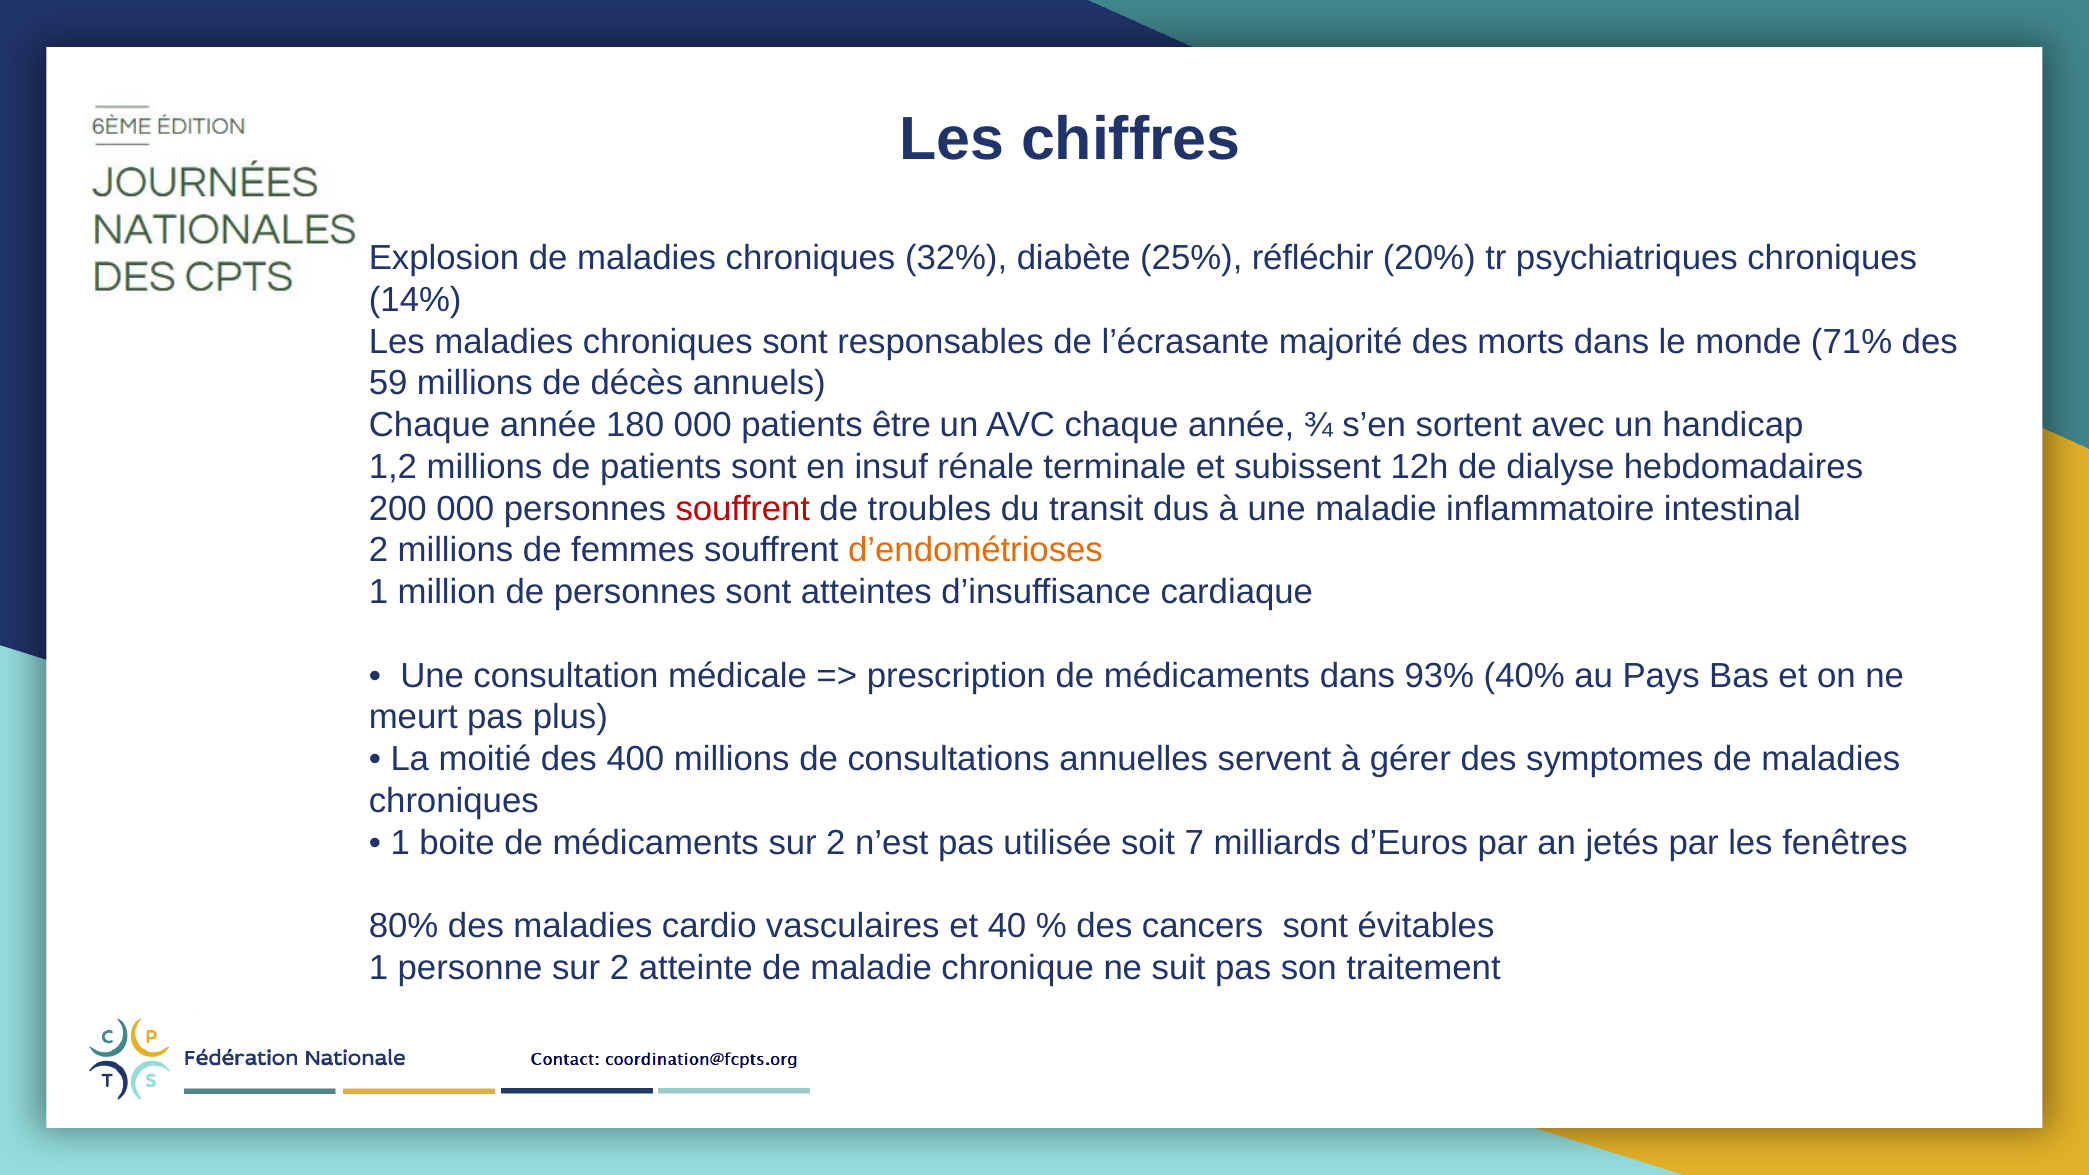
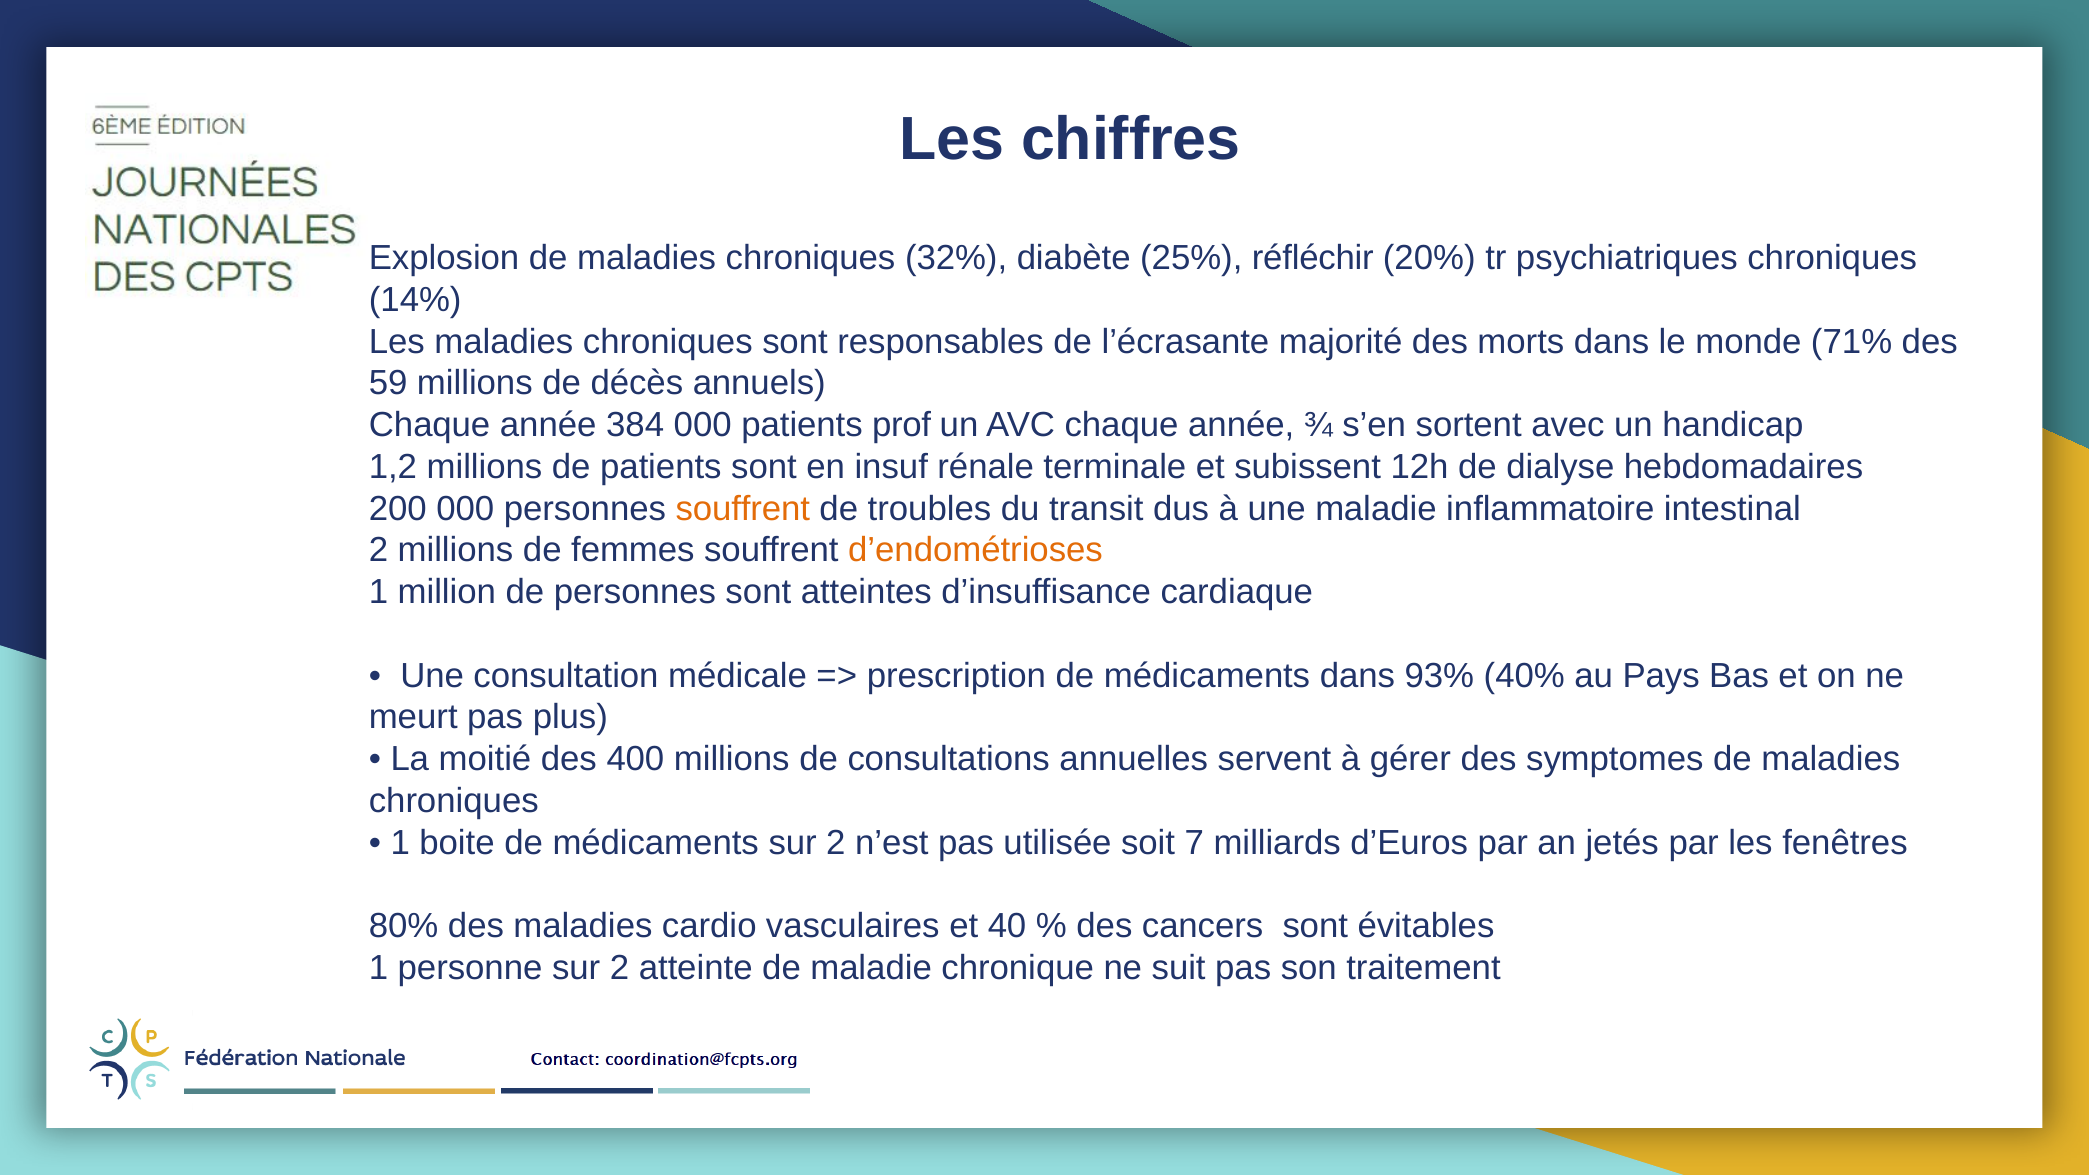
180: 180 -> 384 (635, 425)
être: être -> prof (902, 425)
souffrent colour: red -> orange (743, 509)
